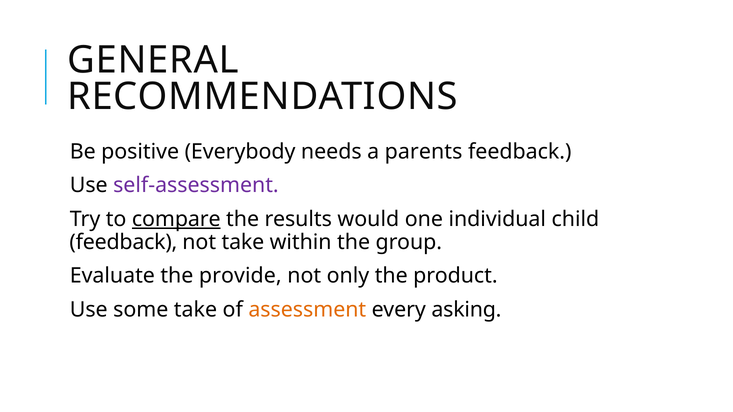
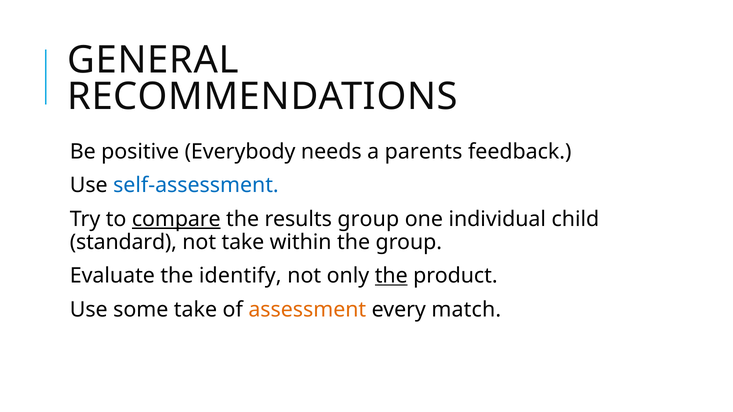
self-assessment colour: purple -> blue (196, 185)
results would: would -> group (368, 219)
feedback: feedback -> standard (123, 242)
provide: provide -> identify (240, 276)
the underline: none -> present (391, 276)
asking: asking -> match (466, 310)
